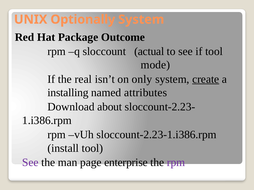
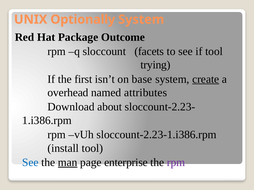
actual: actual -> facets (149, 51)
mode: mode -> trying (155, 65)
real: real -> first (83, 79)
only: only -> base (142, 79)
installing: installing -> overhead (68, 93)
See colour: purple -> blue (30, 163)
man underline: none -> present (68, 163)
